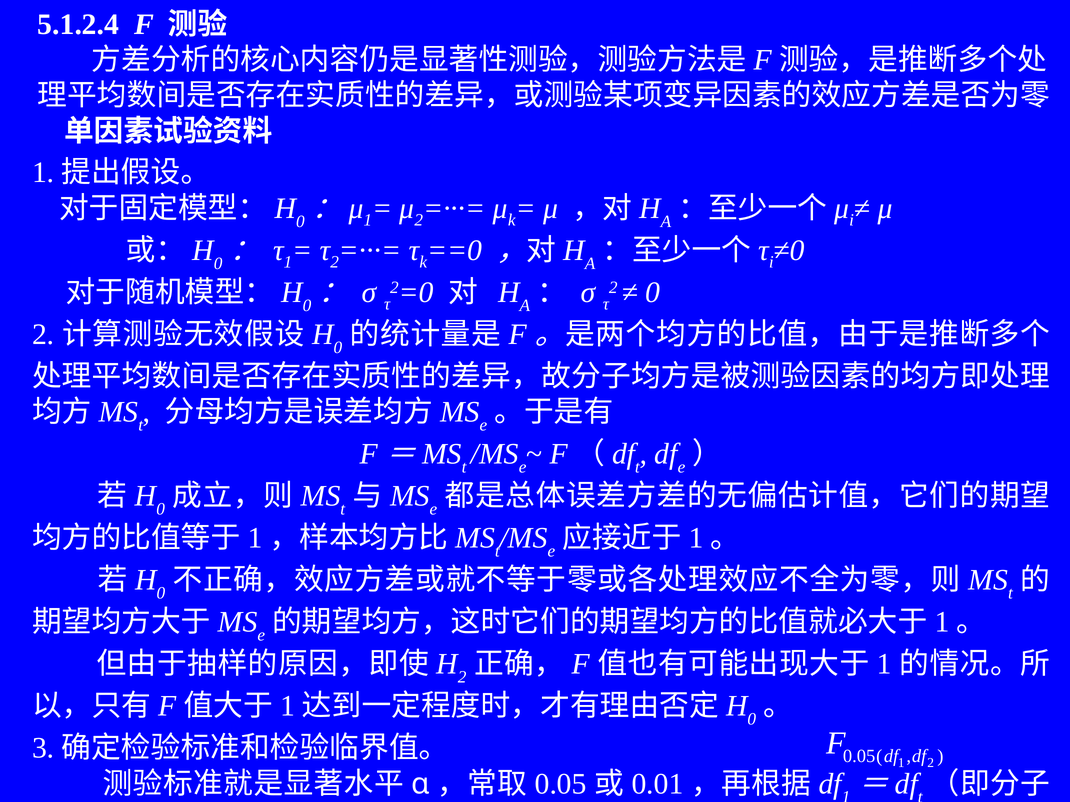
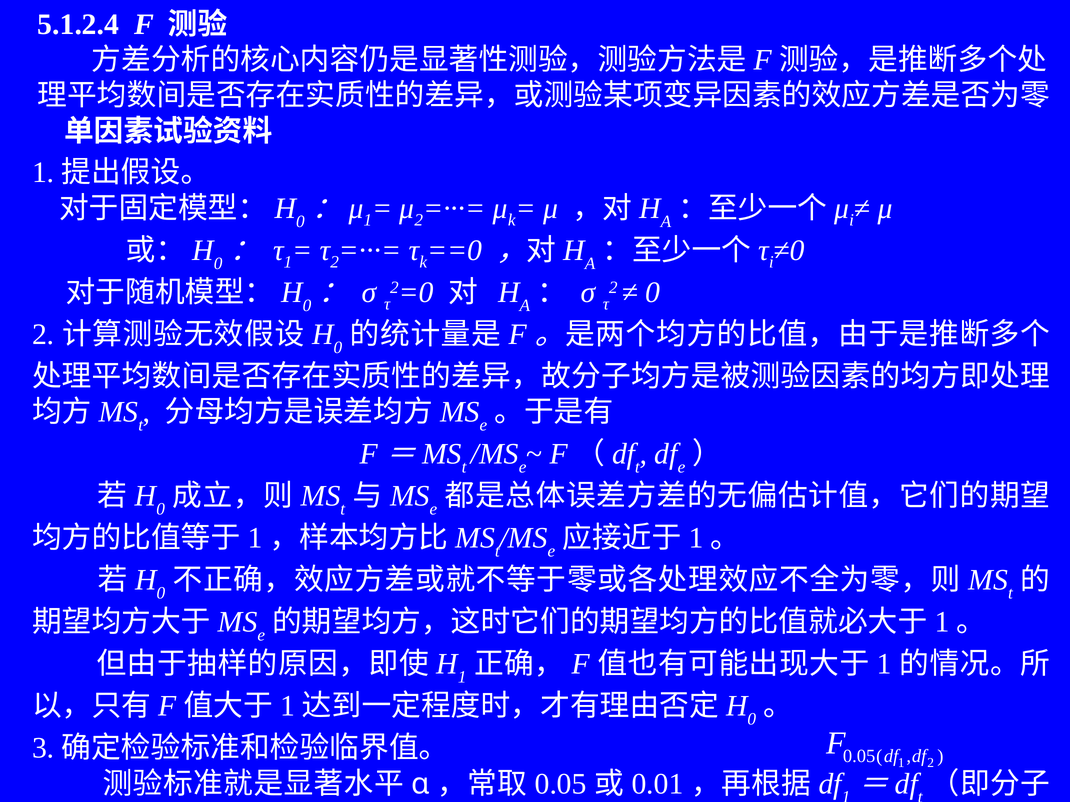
2: 2 -> 1 (462, 678)
